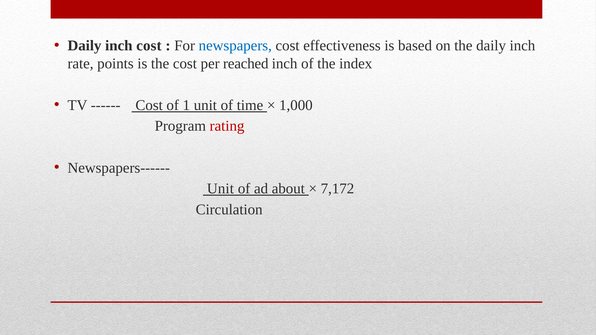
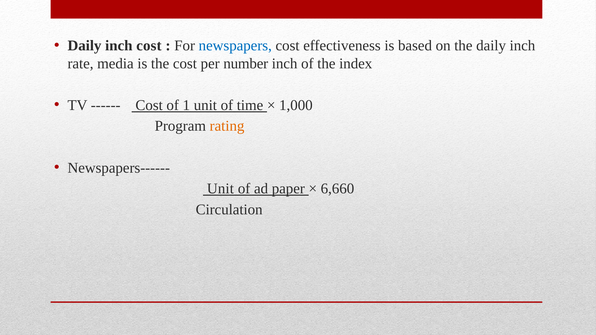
points: points -> media (115, 64)
reached: reached -> number (246, 64)
rating colour: red -> orange (227, 126)
about: about -> paper (288, 189)
7,172: 7,172 -> 6,660 (337, 189)
